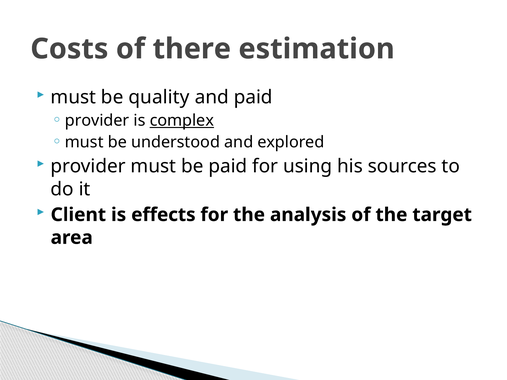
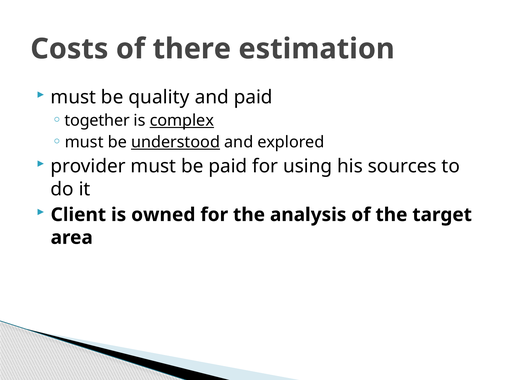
provider: provider -> together (97, 121)
understood underline: none -> present (176, 142)
effects: effects -> owned (163, 215)
